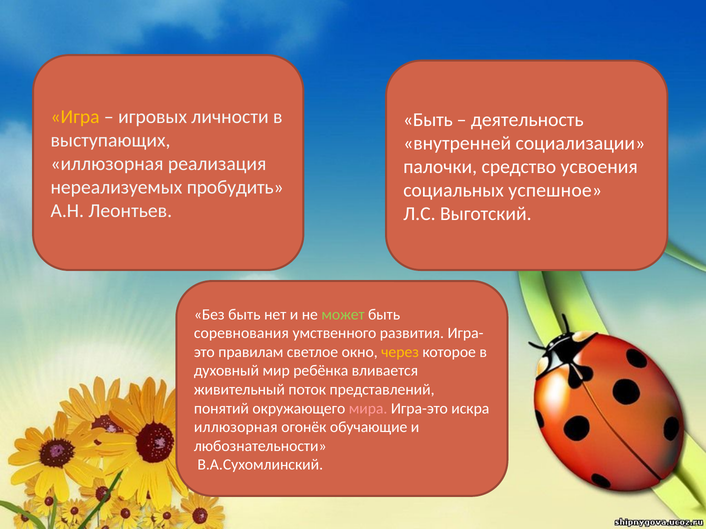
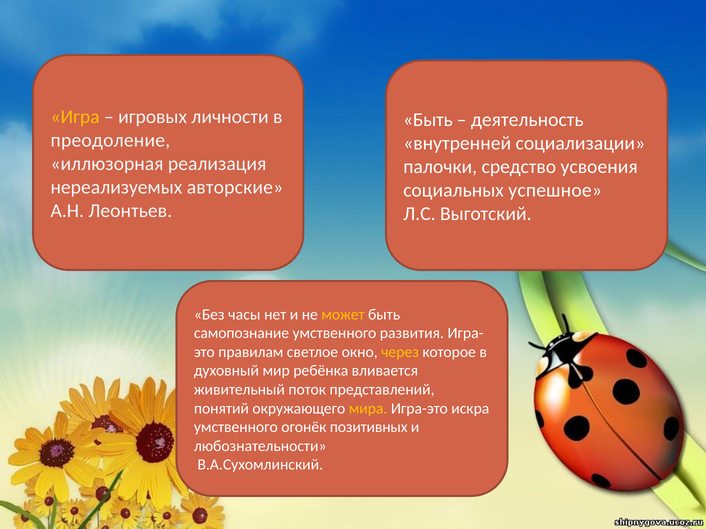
выступающих: выступающих -> преодоление (110, 141)
пробудить: пробудить -> авторские (235, 188)
Без быть: быть -> часы (244, 315)
может colour: light green -> yellow (343, 315)
соревнования: соревнования -> самопознание (241, 333)
мира colour: pink -> yellow (368, 409)
иллюзорная: иллюзорная -> умственного (236, 428)
обучающие: обучающие -> позитивных (369, 428)
